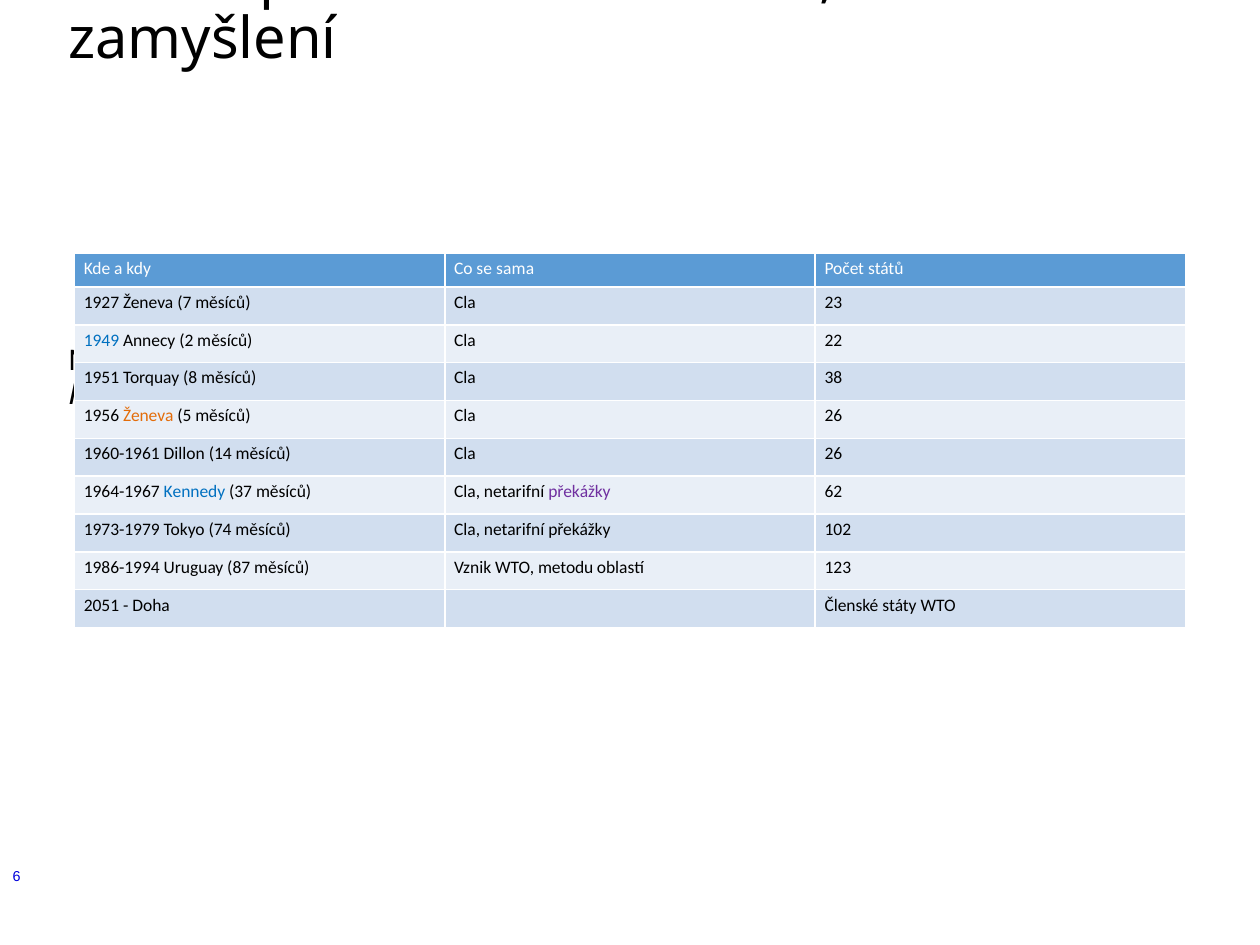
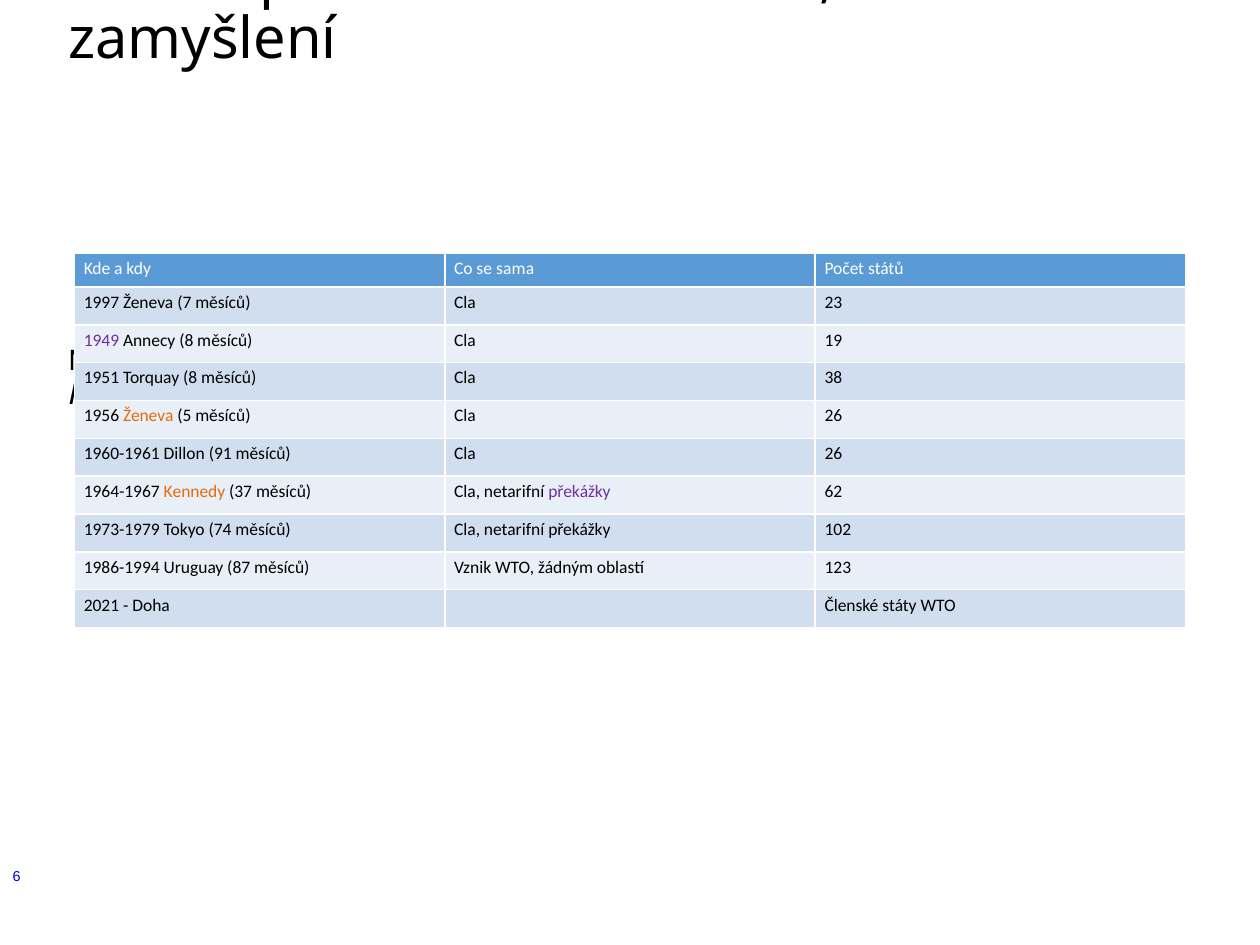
1927: 1927 -> 1997 (101, 302)
1949 colour: blue -> purple (101, 340)
Annecy 2: 2 -> 8 (186, 340)
22: 22 -> 19 (833, 340)
14: 14 -> 91 (220, 454)
Kennedy colour: blue -> orange (194, 492)
metodu: metodu -> žádným (566, 567)
2051: 2051 -> 2021 (101, 605)
